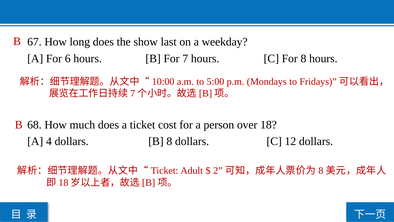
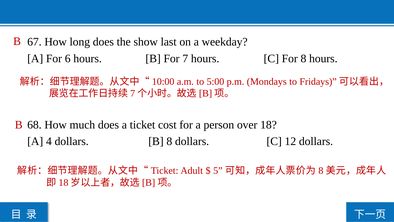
2: 2 -> 5 (218, 170)
